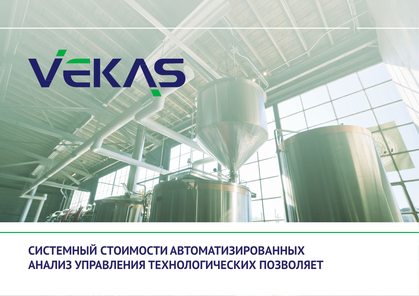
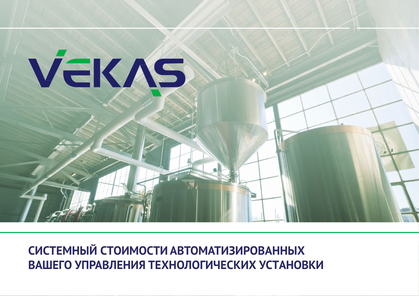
АНАЛИЗ: АНАЛИЗ -> ВАШЕГО (50, 266)
ПОЗВОЛЯЕТ: ПОЗВОЛЯЕТ -> УСТАНОВКИ (291, 266)
